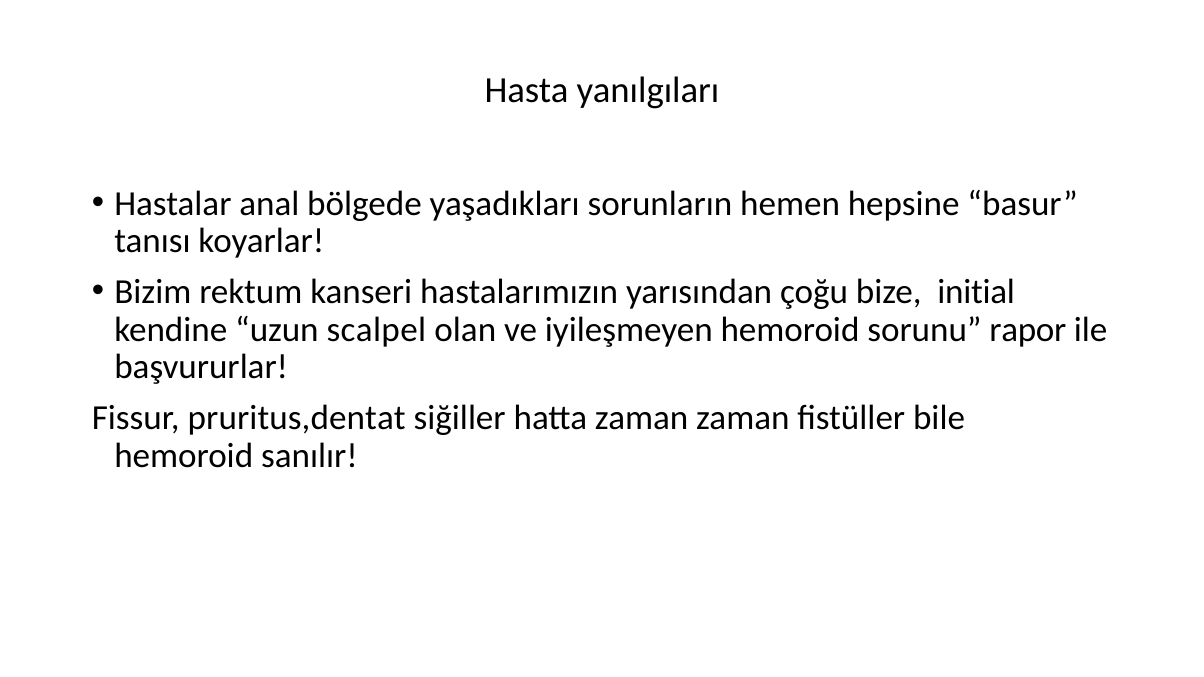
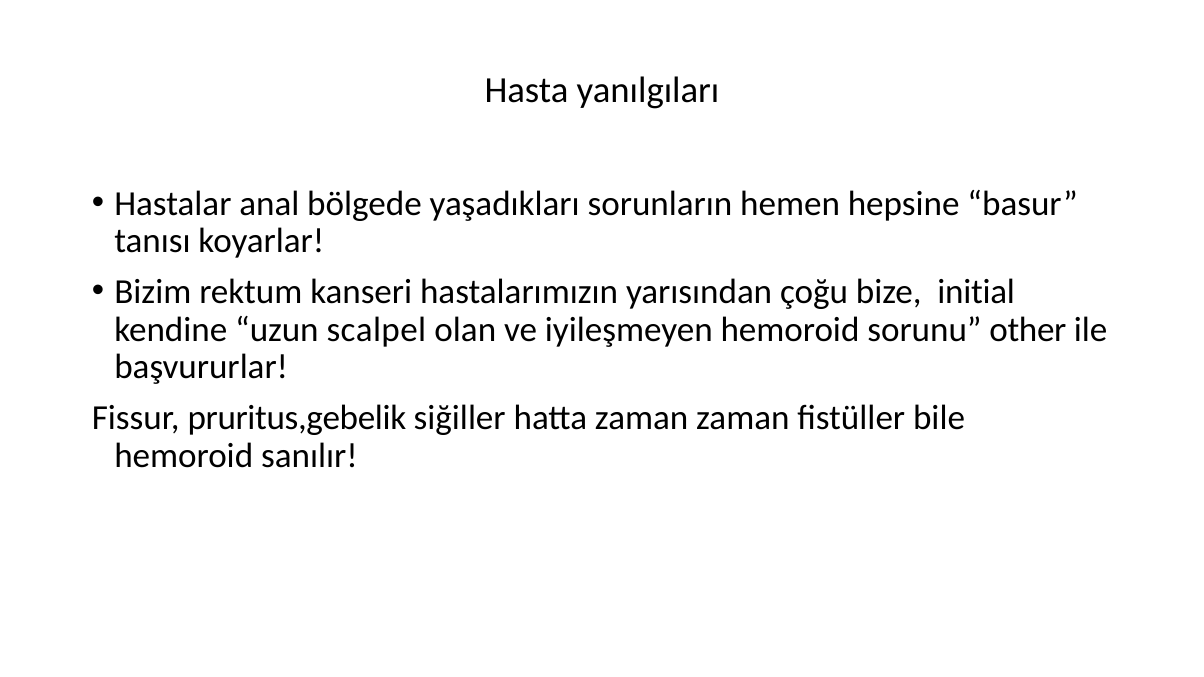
rapor: rapor -> other (1028, 330)
pruritus,dentat: pruritus,dentat -> pruritus,gebelik (297, 418)
